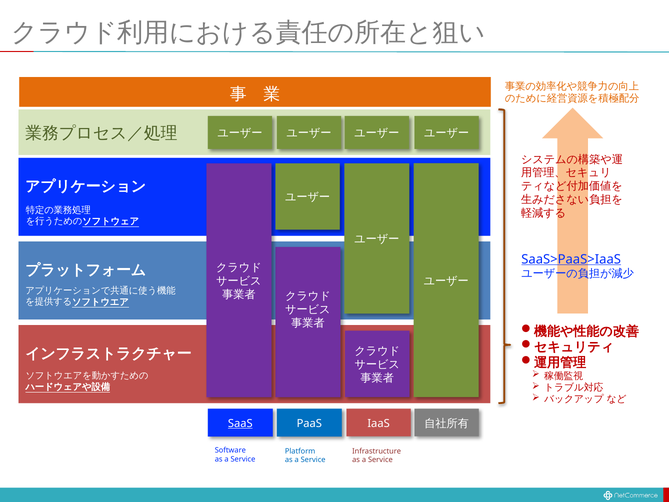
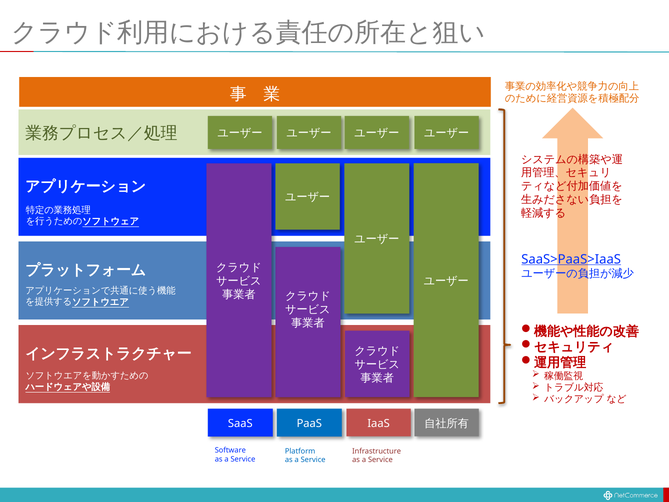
SaaS underline: present -> none (240, 423)
